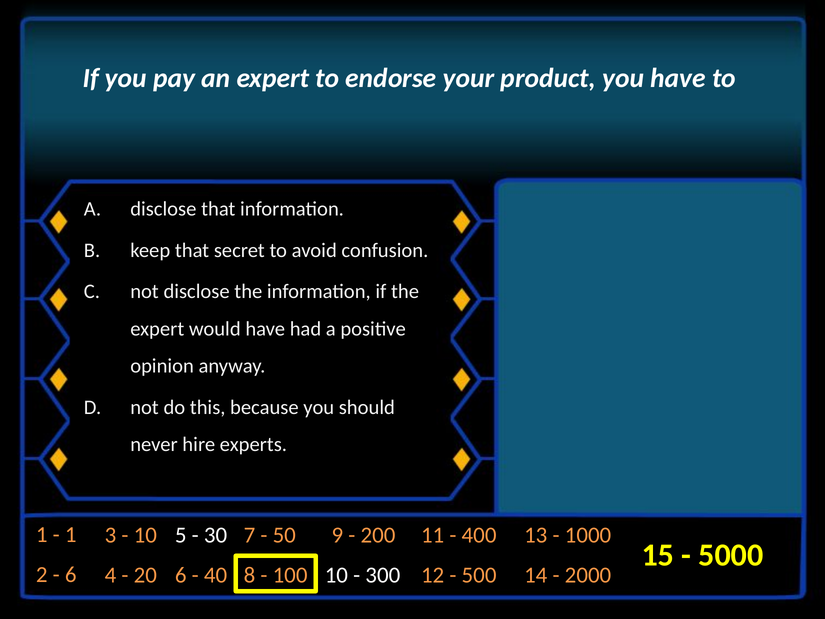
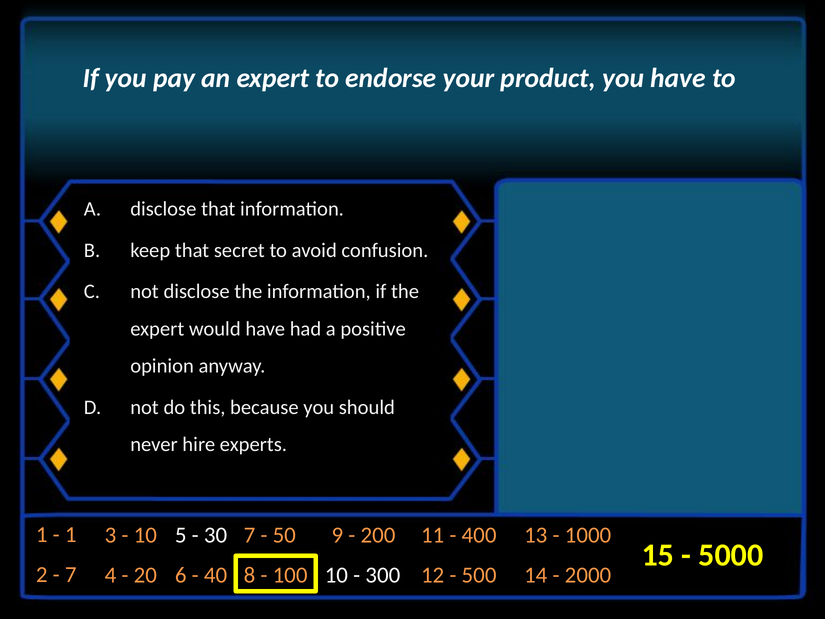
6: 6 -> 7 (71, 575)
